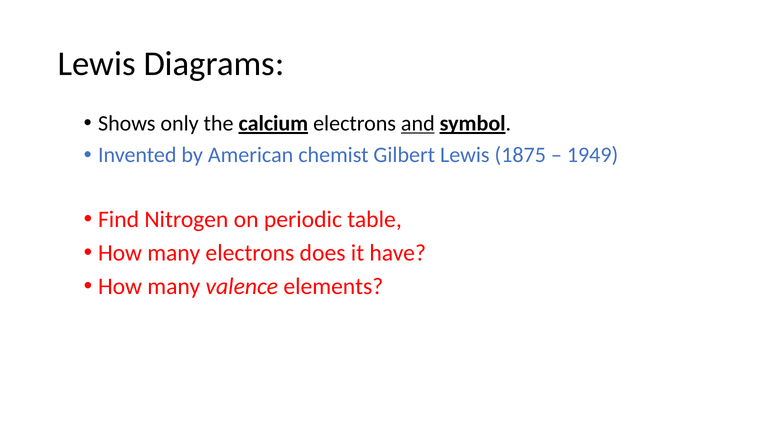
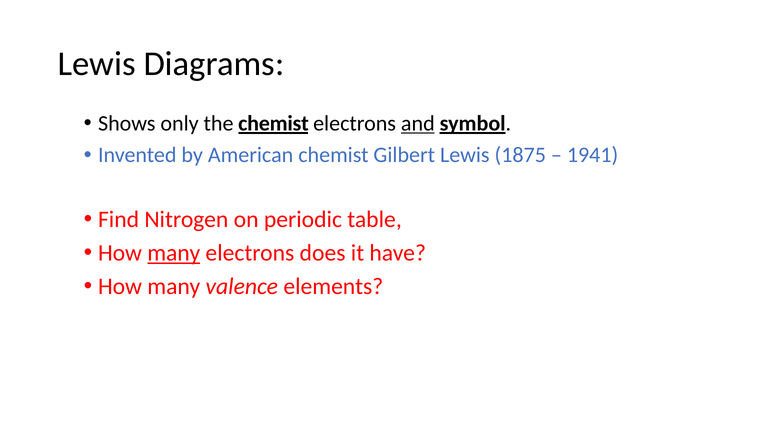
the calcium: calcium -> chemist (273, 123)
1949: 1949 -> 1941 (593, 155)
many underline: none -> present (174, 253)
